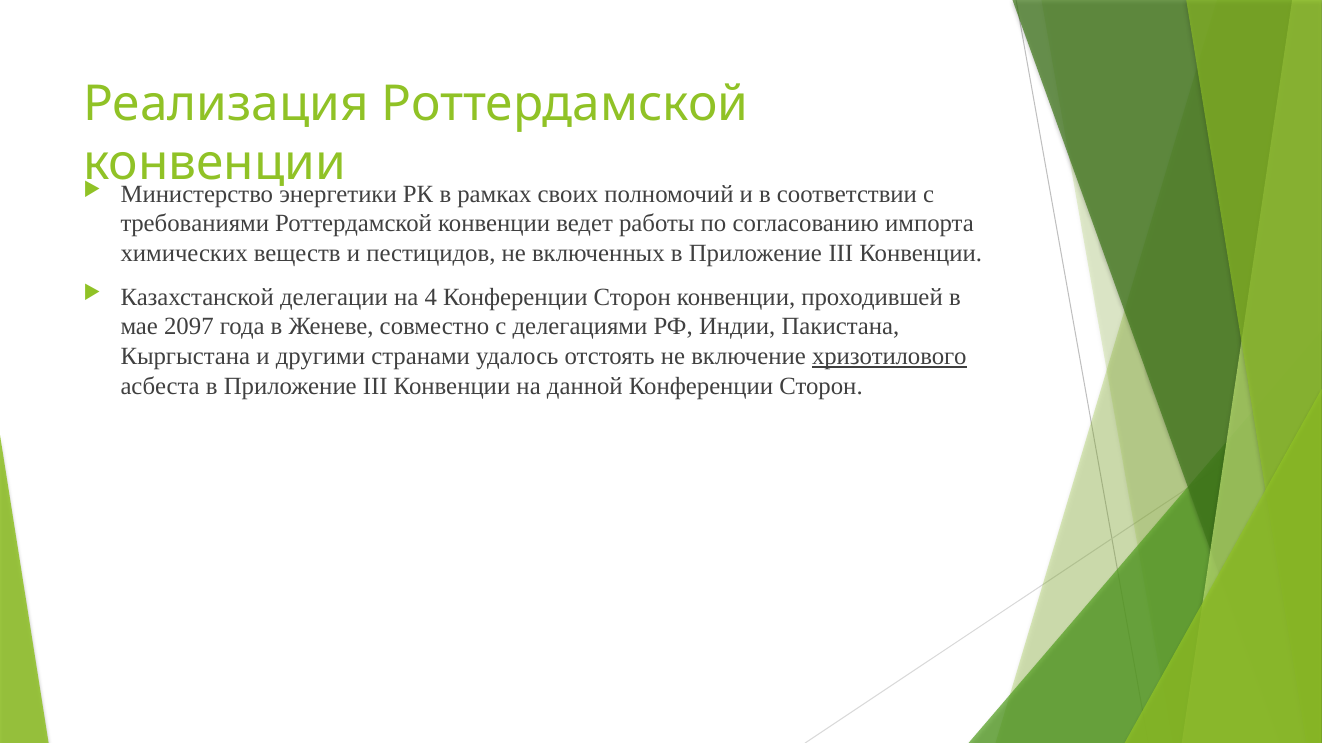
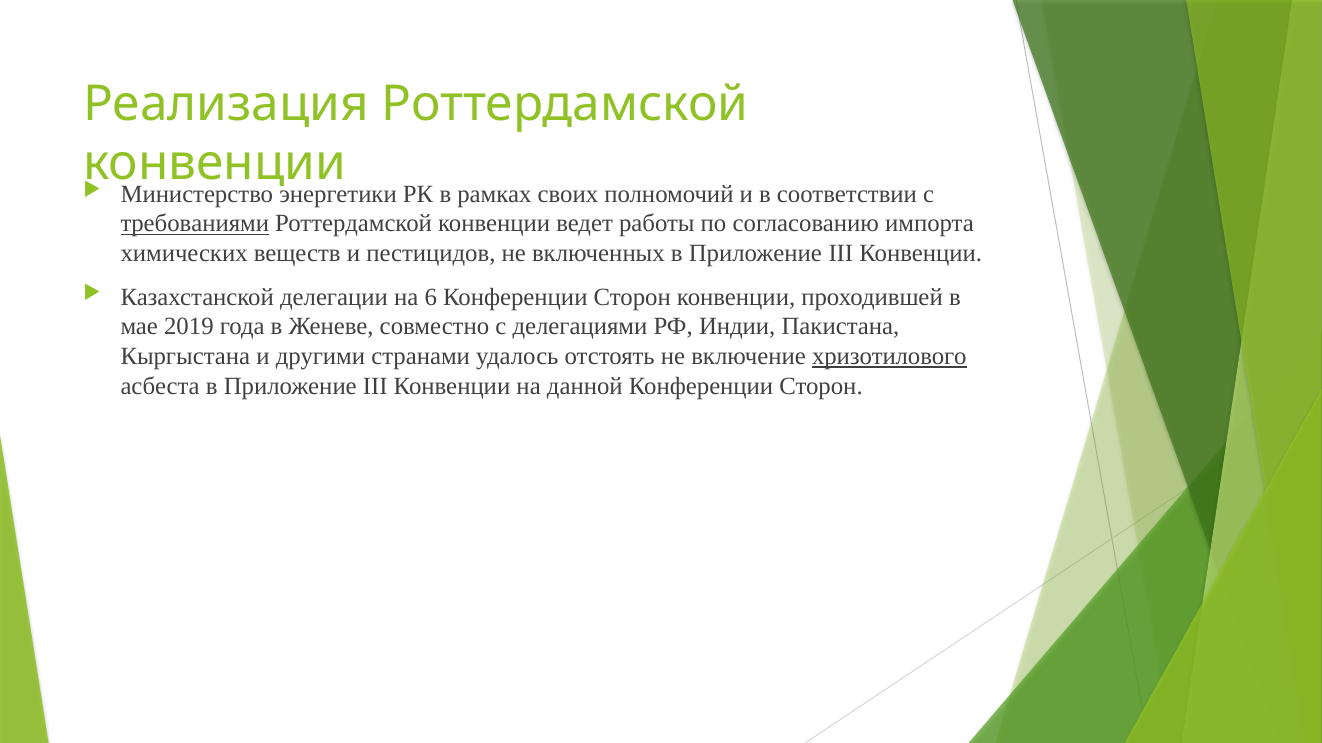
требованиями underline: none -> present (195, 224)
4: 4 -> 6 (431, 297)
2097: 2097 -> 2019 (189, 327)
